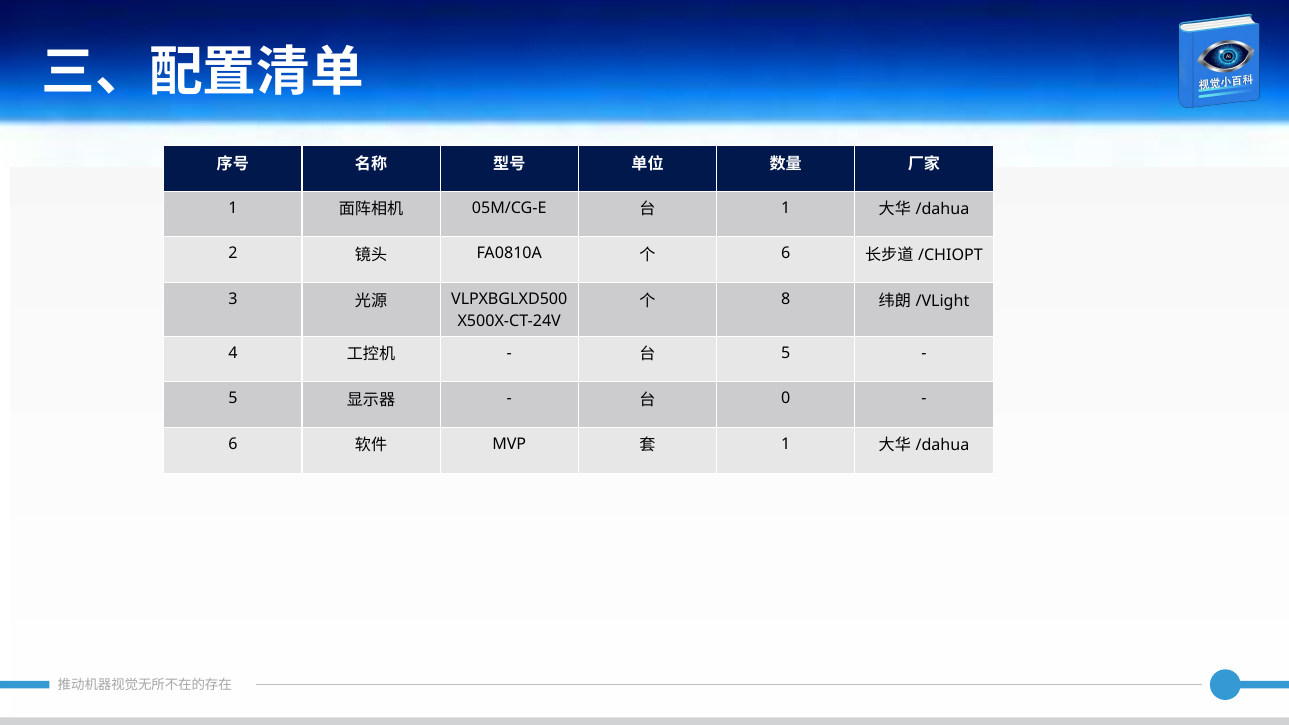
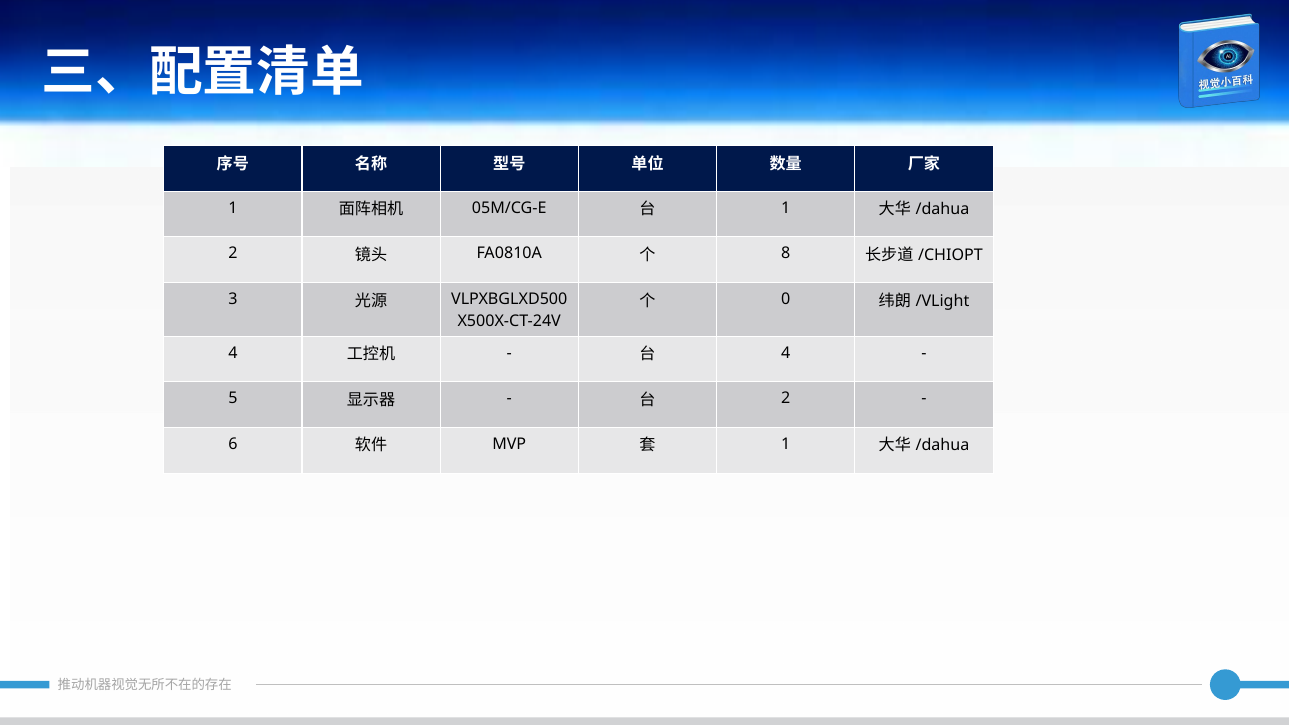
6: 6 -> 8 (786, 254)
8: 8 -> 0 (786, 299)
5: 5 -> 4 (786, 353)
0: 0 -> 2 (786, 399)
